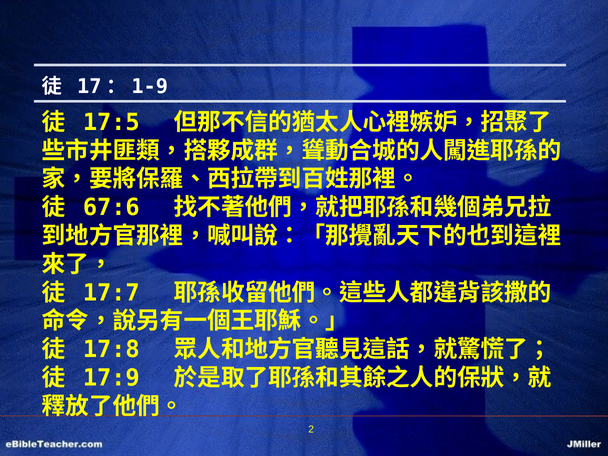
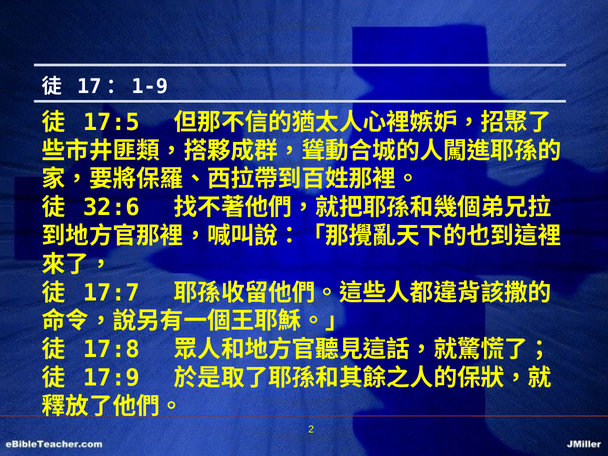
67:6: 67:6 -> 32:6 (111, 208)
